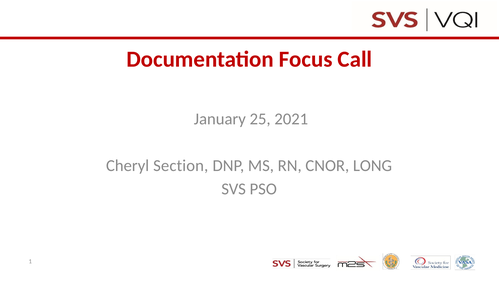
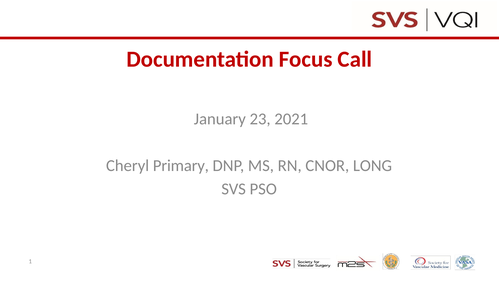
25: 25 -> 23 (260, 119)
Section: Section -> Primary (181, 166)
